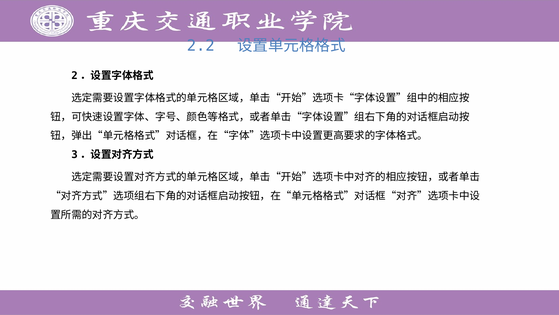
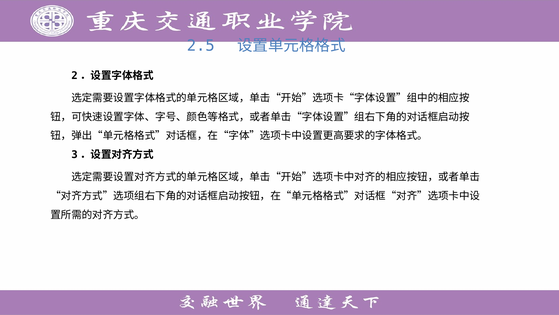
2.2: 2.2 -> 2.5 (201, 46)
